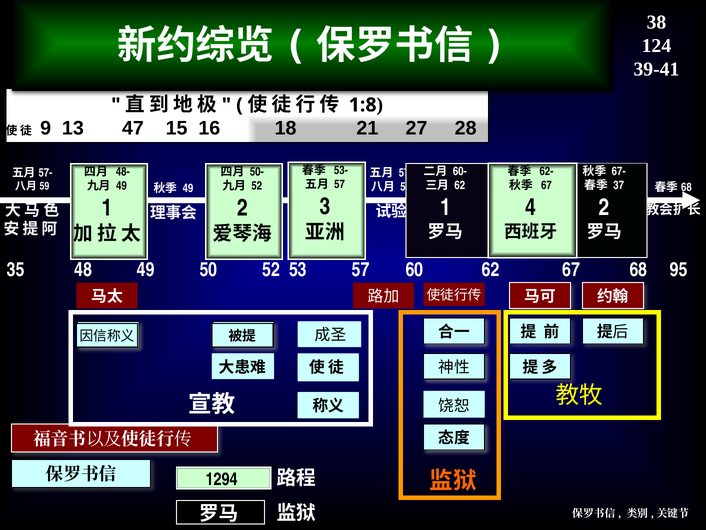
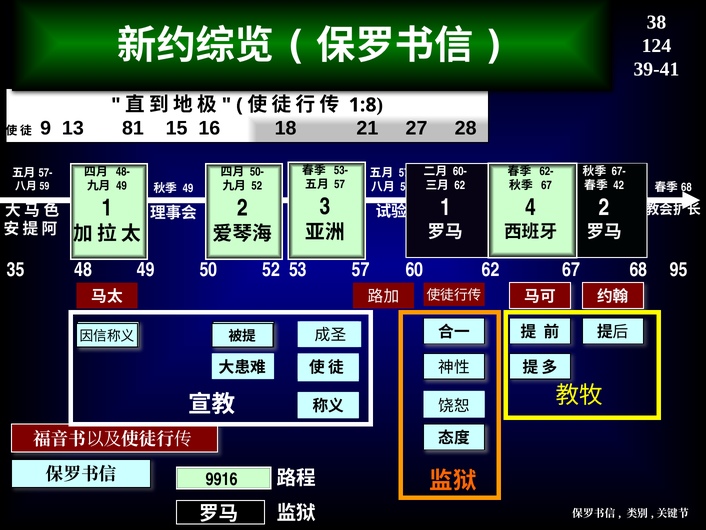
47: 47 -> 81 (133, 128)
37: 37 -> 42 (619, 185)
1294: 1294 -> 9916 (222, 479)
